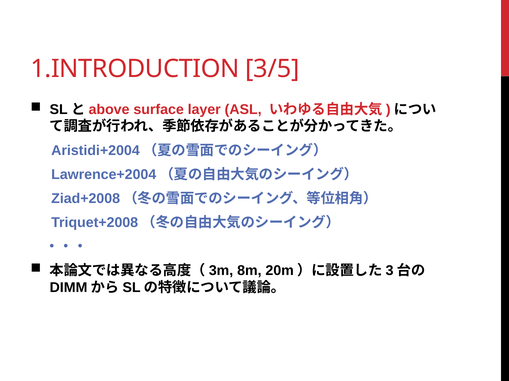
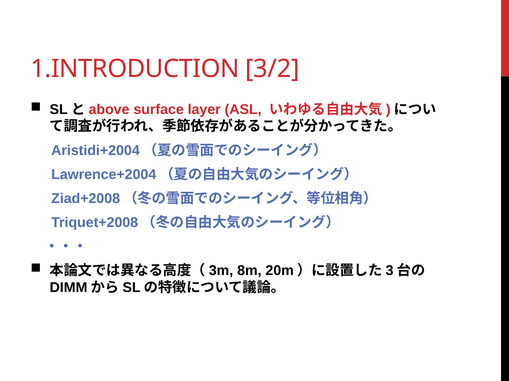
3/5: 3/5 -> 3/2 (272, 69)
